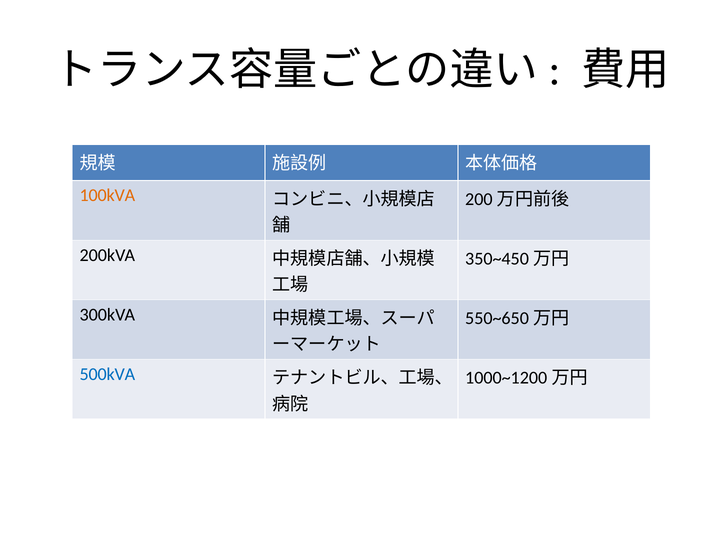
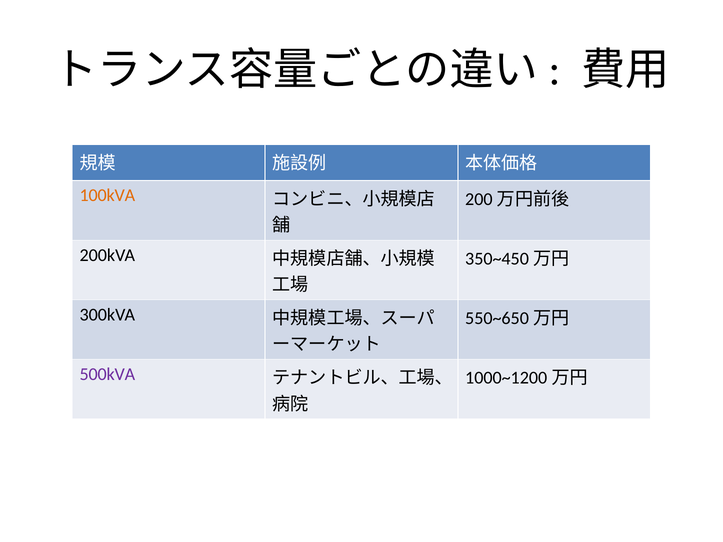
500kVA colour: blue -> purple (107, 374)
